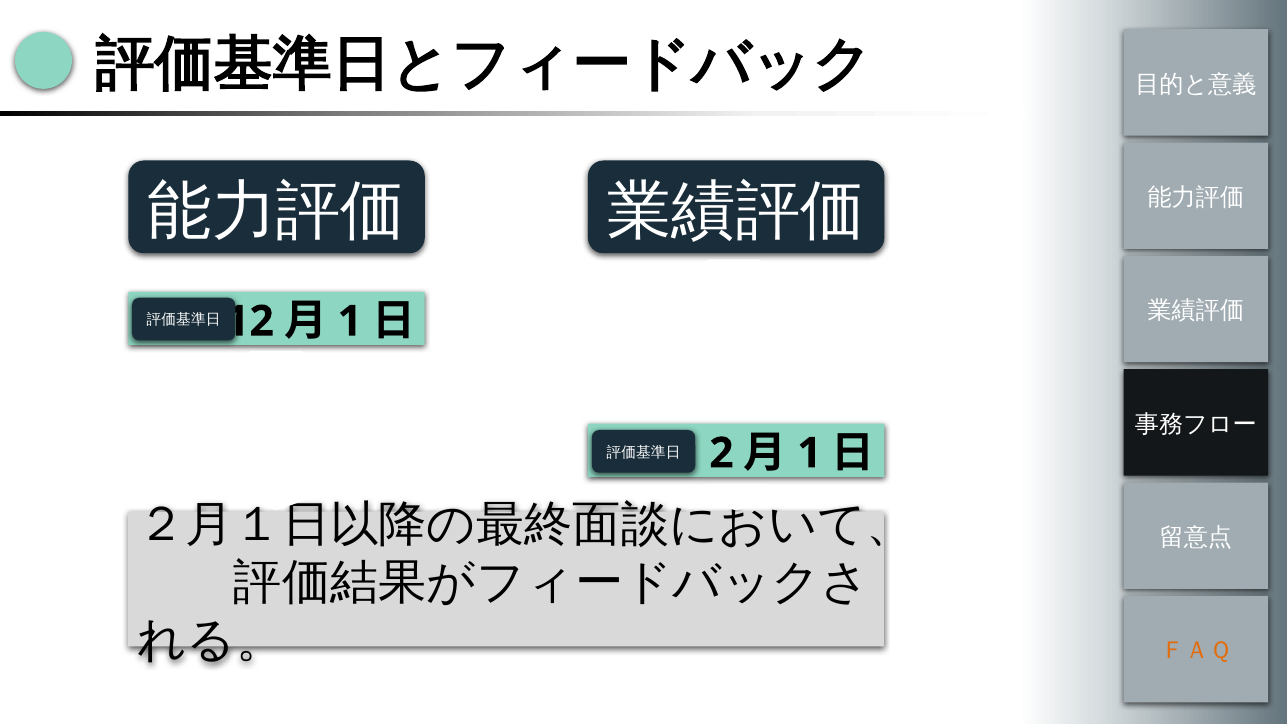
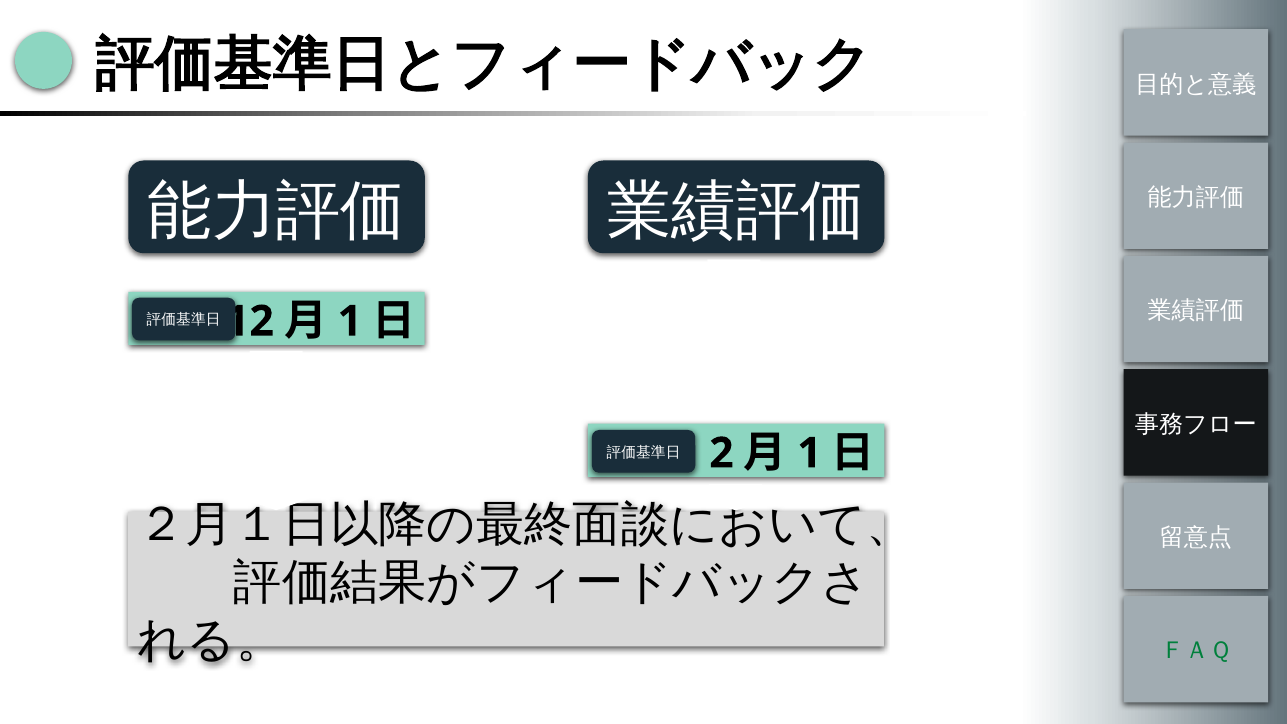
ＦＡＱ colour: orange -> green (1196, 651)
